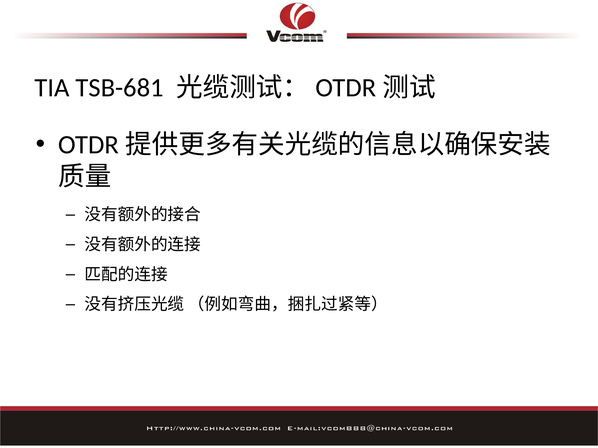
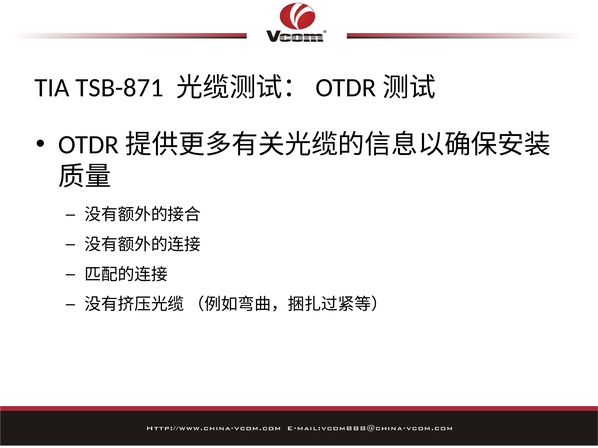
TSB-681: TSB-681 -> TSB-871 (120, 88)
